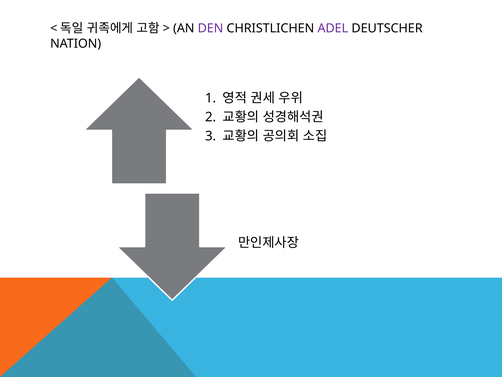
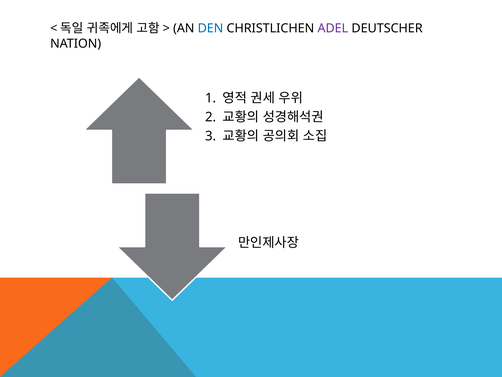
DEN colour: purple -> blue (211, 28)
